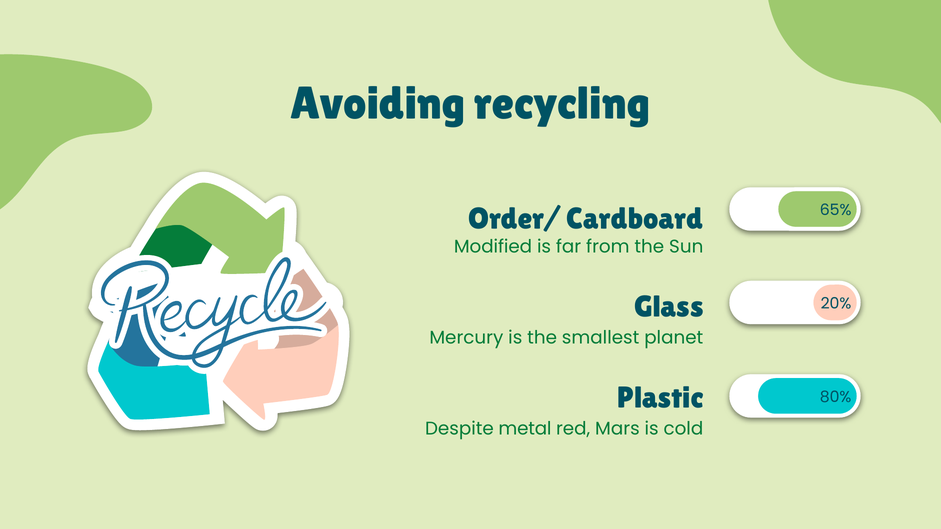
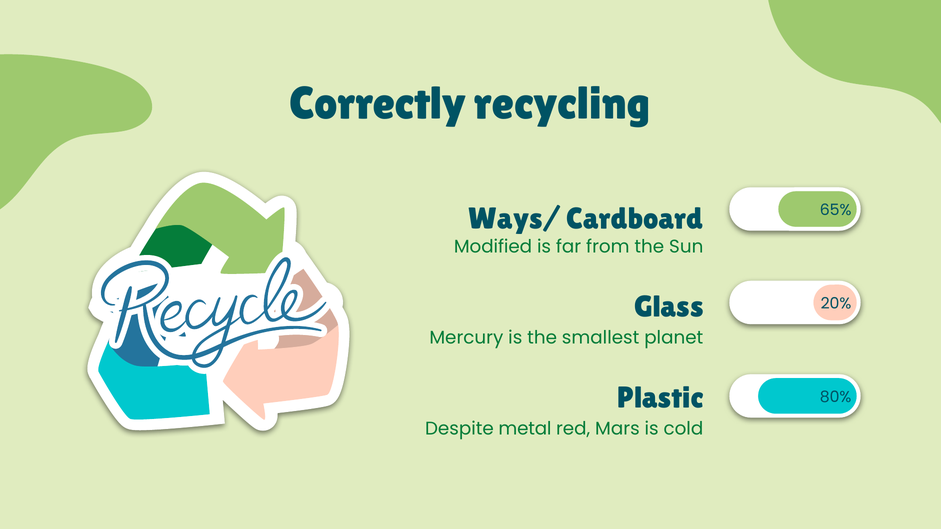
Avoiding: Avoiding -> Correctly (378, 104)
Order/: Order/ -> Ways/ (514, 219)
